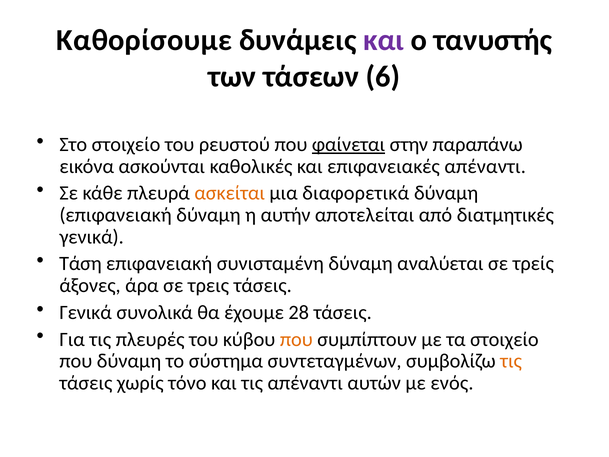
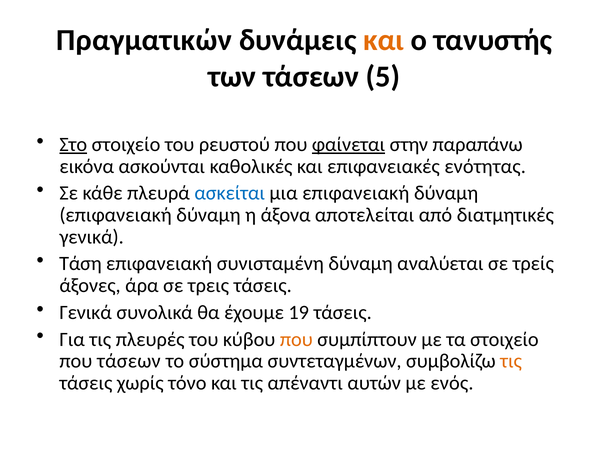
Καθορίσουμε: Καθορίσουμε -> Πραγματικών (144, 40)
και colour: purple -> orange (384, 40)
6: 6 -> 5 (383, 77)
Στο underline: none -> present (73, 144)
επιφανειακές απέναντι: απέναντι -> ενότητας (485, 166)
ασκείται colour: orange -> blue (230, 193)
μια διαφορετικά: διαφορετικά -> επιφανειακή (356, 193)
αυτήν: αυτήν -> άξονα (286, 215)
28: 28 -> 19 (299, 312)
που δύναμη: δύναμη -> τάσεων (129, 361)
